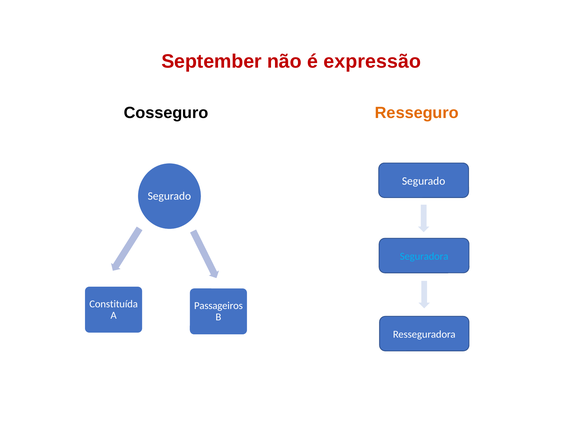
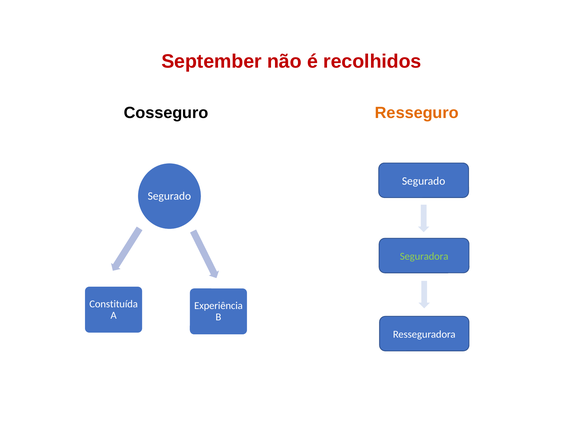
expressão: expressão -> recolhidos (372, 61)
Seguradora colour: light blue -> light green (424, 256)
Passageiros: Passageiros -> Experiência (218, 306)
